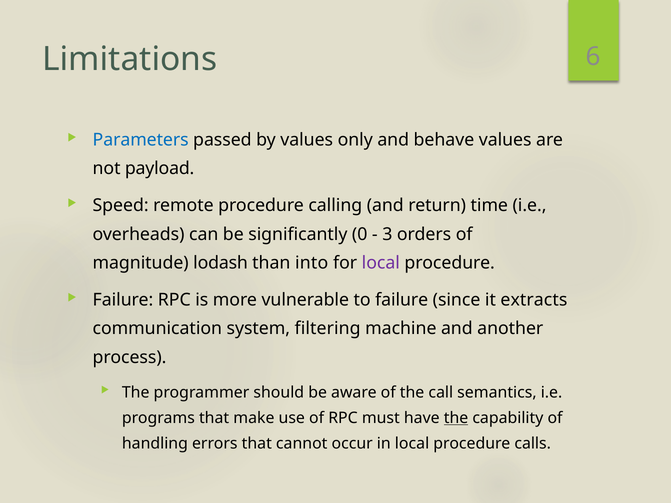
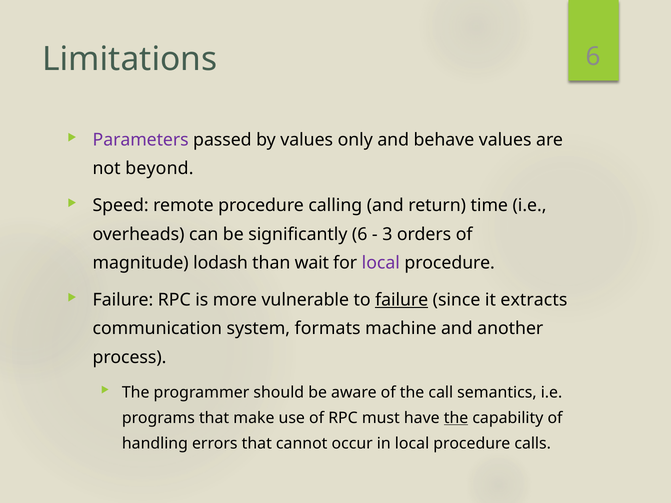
Parameters colour: blue -> purple (141, 140)
payload: payload -> beyond (159, 169)
significantly 0: 0 -> 6 (360, 234)
into: into -> wait (312, 263)
failure underline: none -> present (402, 300)
filtering: filtering -> formats (328, 329)
